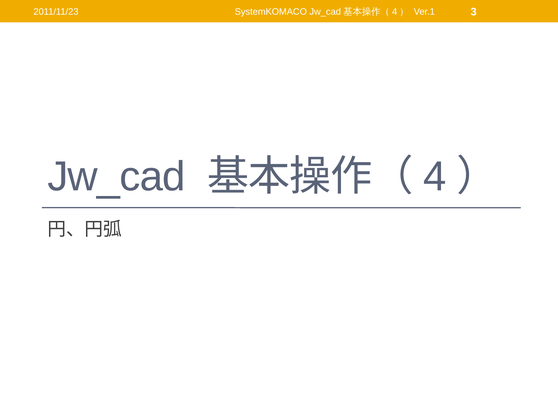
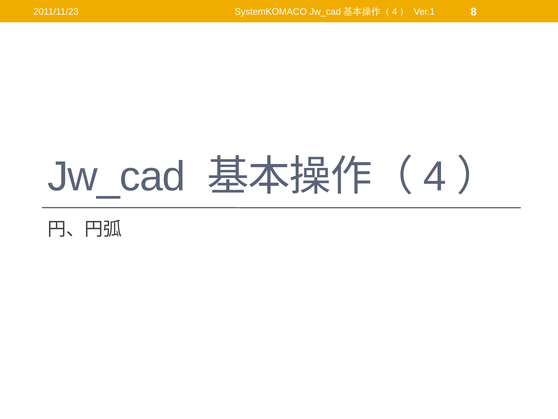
3: 3 -> 8 (474, 12)
